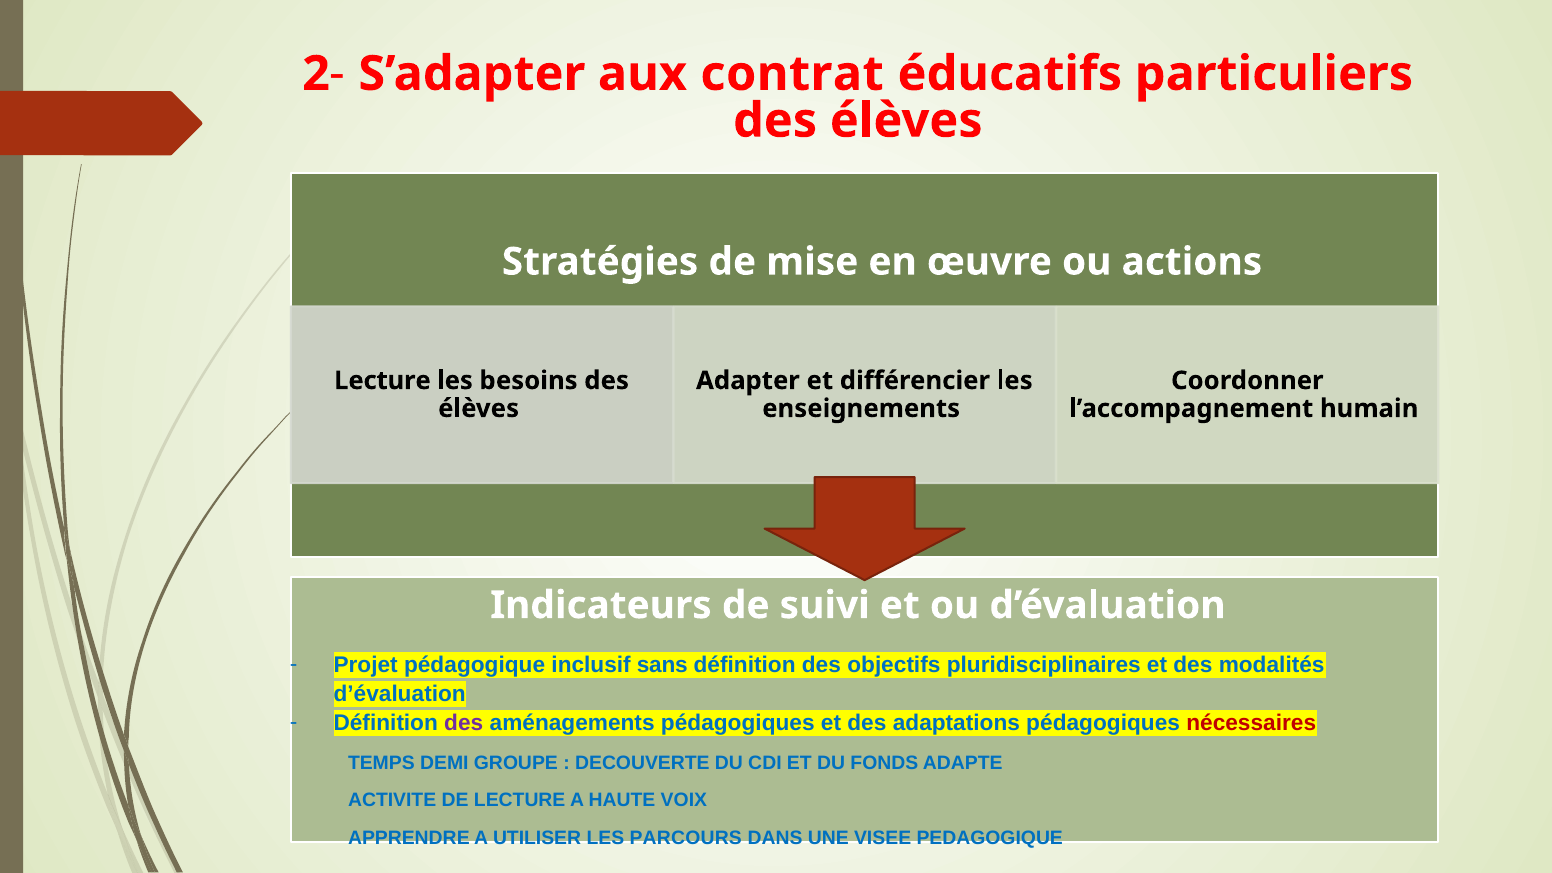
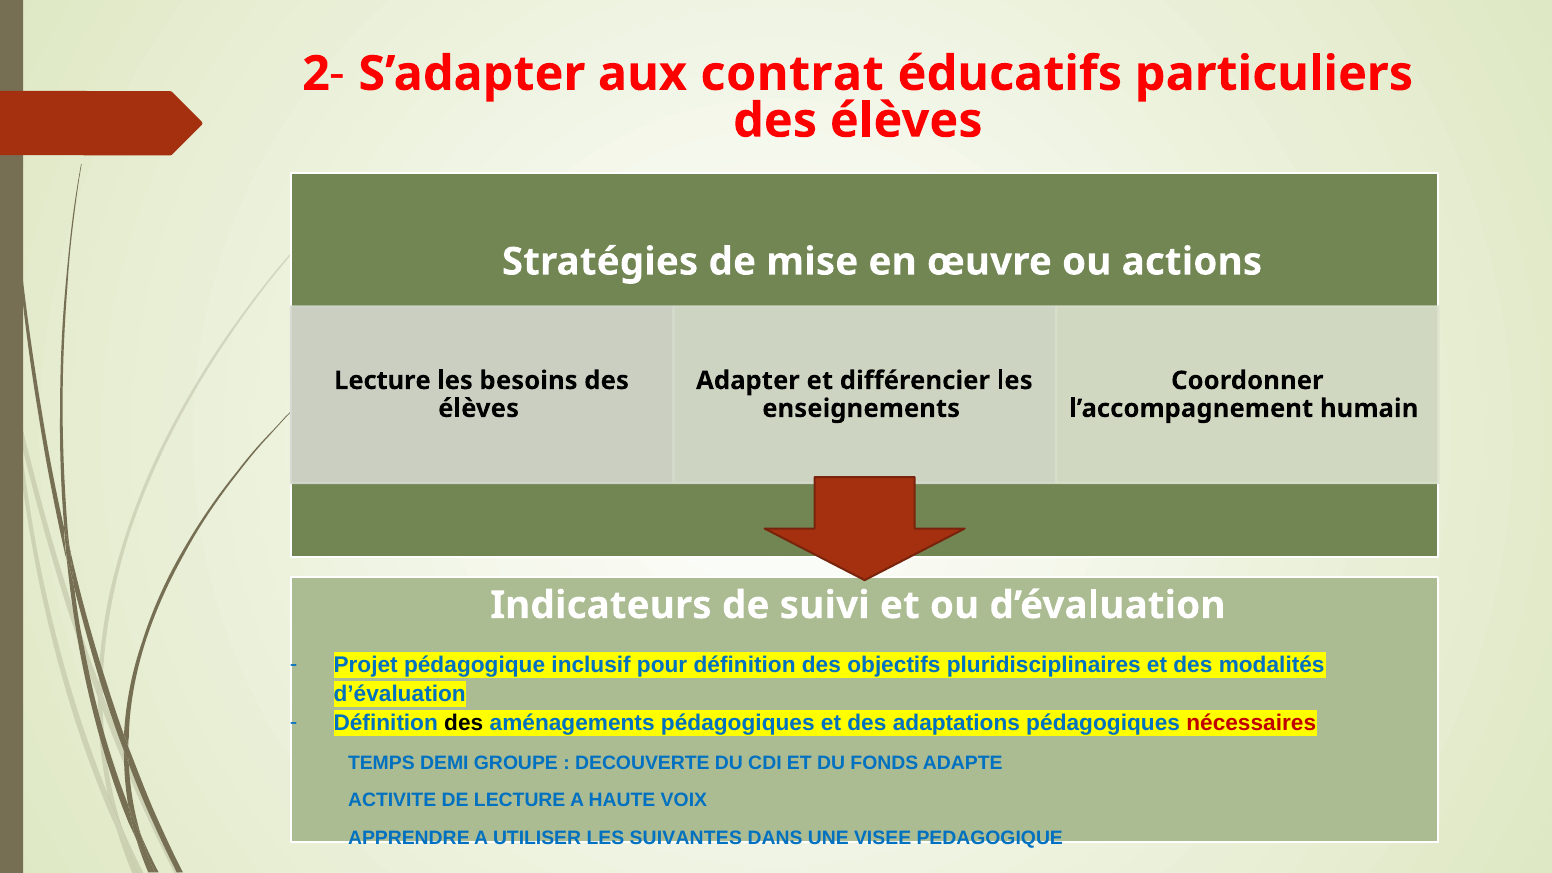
sans: sans -> pour (662, 665)
des colour: purple -> black (464, 723)
PARCOURS: PARCOURS -> SUIVANTES (686, 838)
